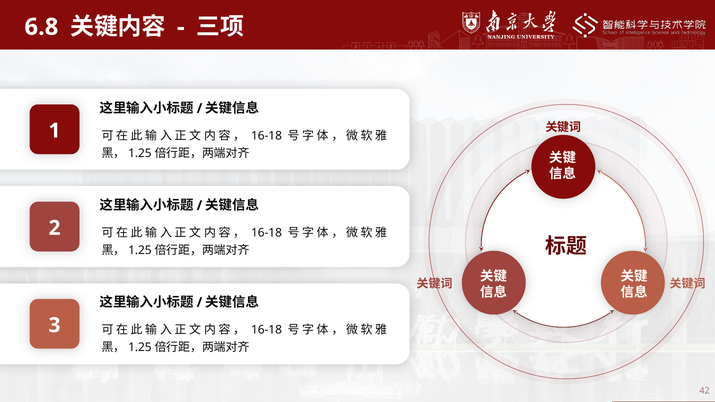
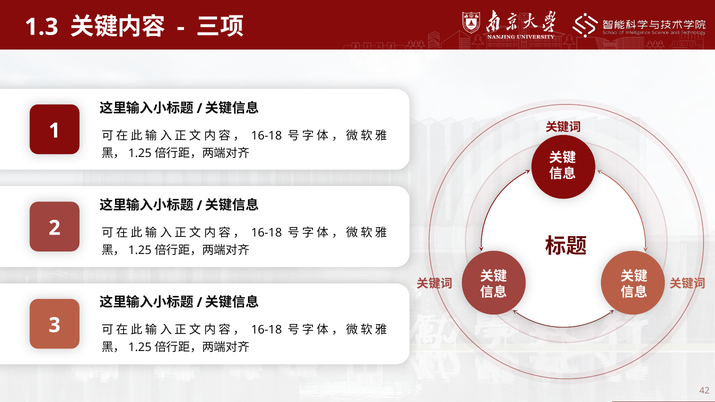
6.8: 6.8 -> 1.3 (41, 27)
